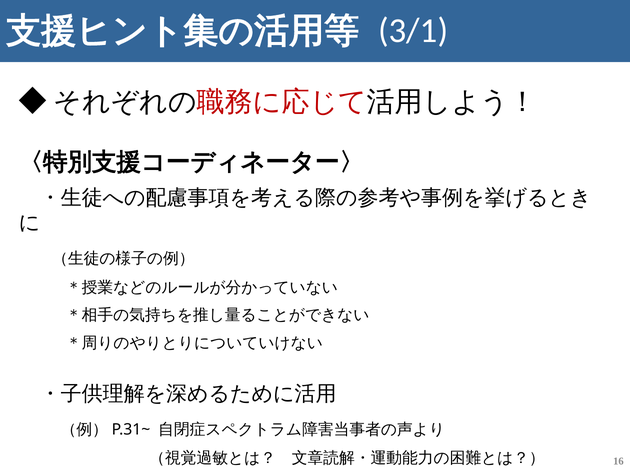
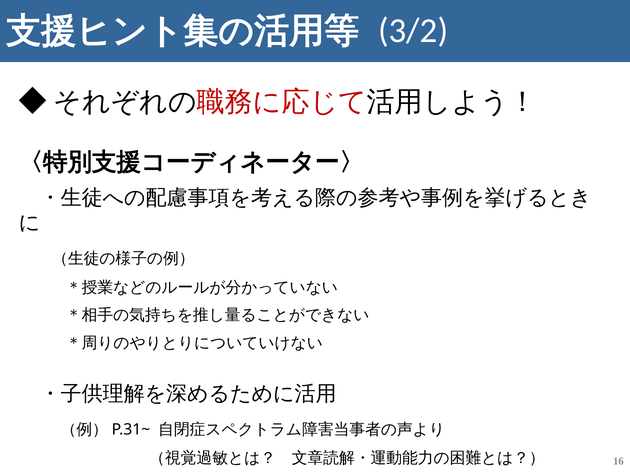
3/1: 3/1 -> 3/2 (413, 31)
